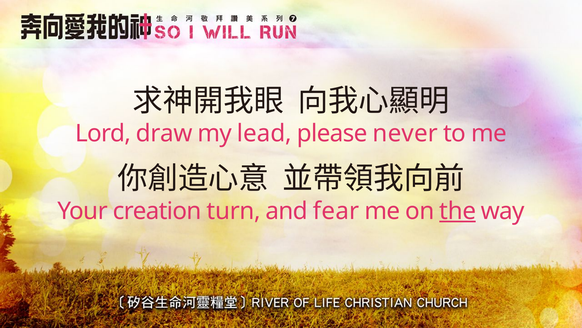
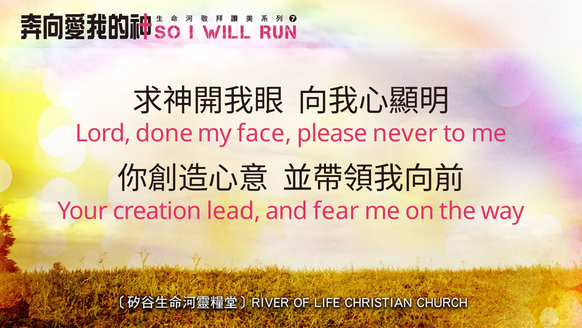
draw: draw -> done (164, 133)
lead: lead -> face (264, 133)
turn: turn -> lead (234, 211)
the underline: present -> none (458, 211)
